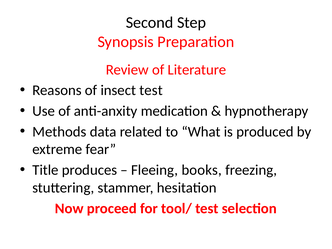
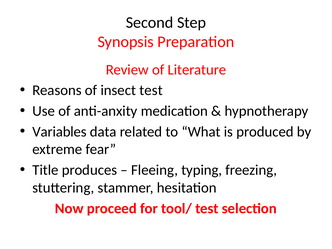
Methods: Methods -> Variables (60, 132)
books: books -> typing (202, 170)
